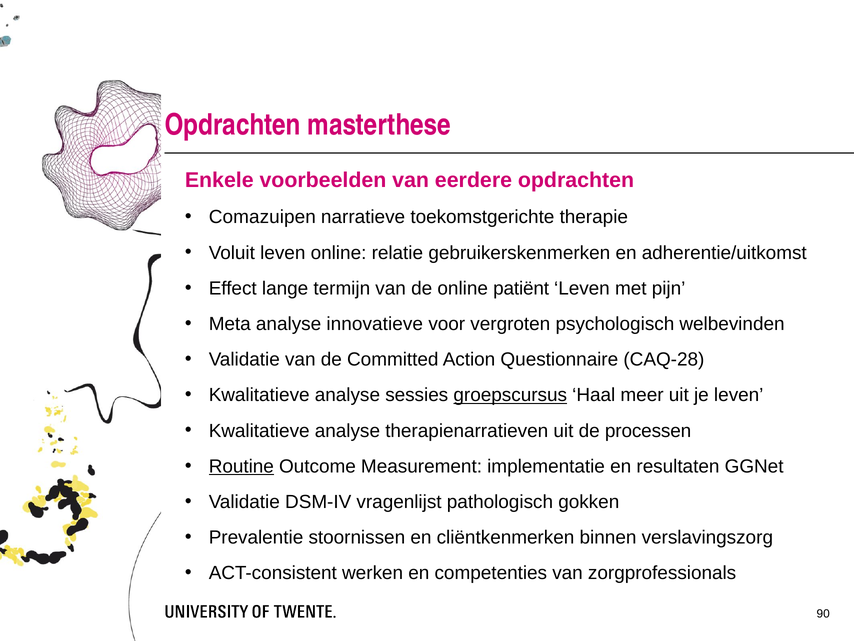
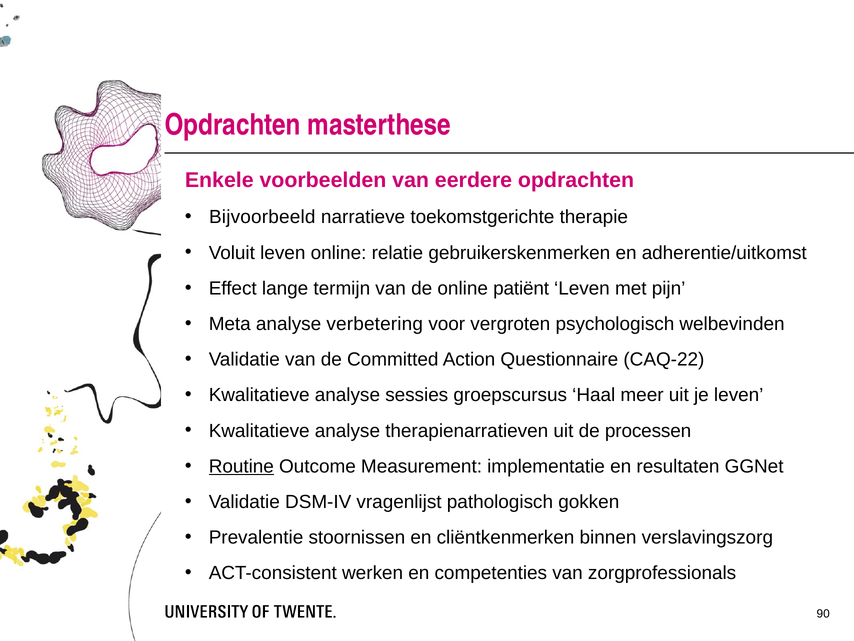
Comazuipen: Comazuipen -> Bijvoorbeeld (262, 217)
innovatieve: innovatieve -> verbetering (375, 324)
CAQ-28: CAQ-28 -> CAQ-22 (664, 359)
groepscursus underline: present -> none (510, 395)
